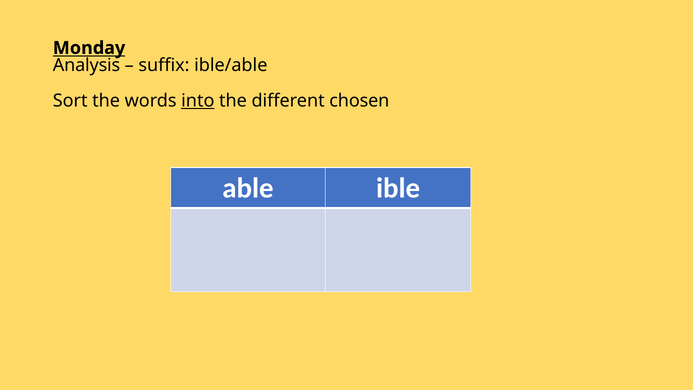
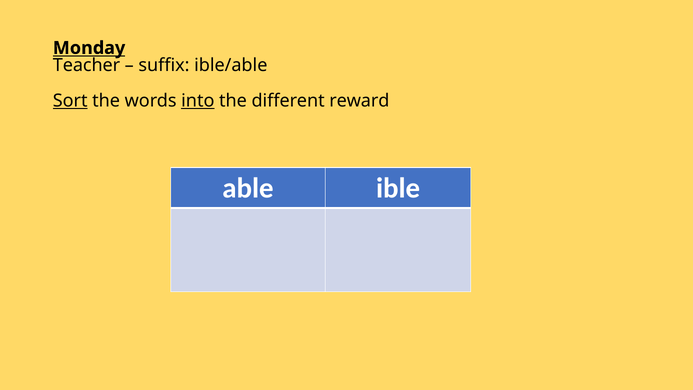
Analysis: Analysis -> Teacher (86, 65)
Sort underline: none -> present (70, 101)
chosen: chosen -> reward (359, 101)
